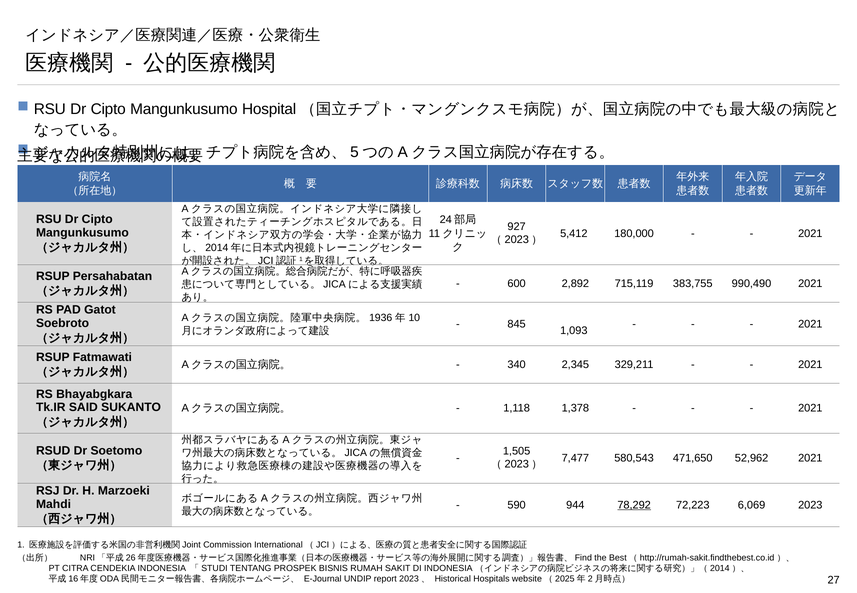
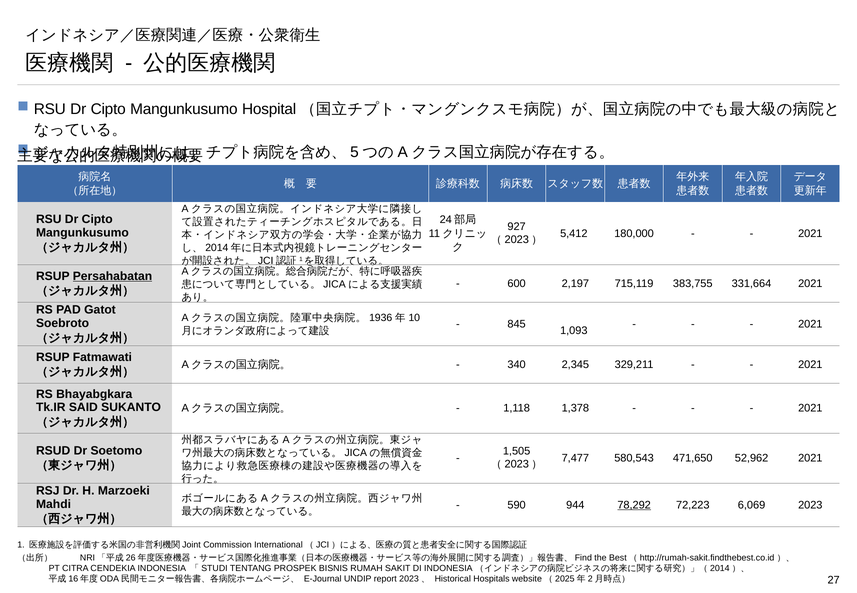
Persahabatan underline: none -> present (112, 276)
2,892: 2,892 -> 2,197 (575, 284)
990,490: 990,490 -> 331,664 (751, 284)
